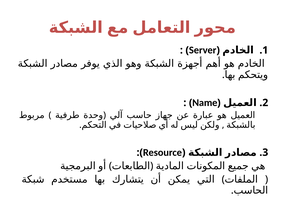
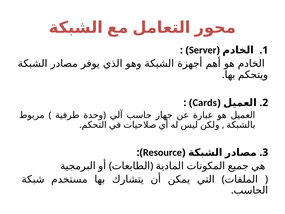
Name: Name -> Cards (205, 103)
